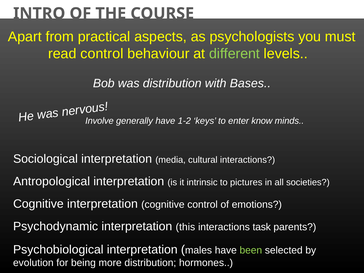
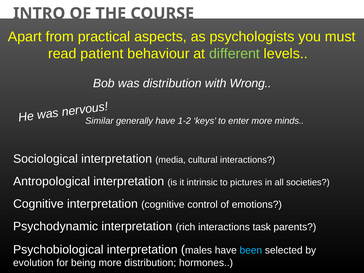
read control: control -> patient (102, 54)
Bases: Bases -> Wrong (250, 83)
Involve: Involve -> Similar (99, 121)
enter know: know -> more (262, 121)
this: this -> rich (185, 227)
been colour: light green -> light blue (251, 250)
